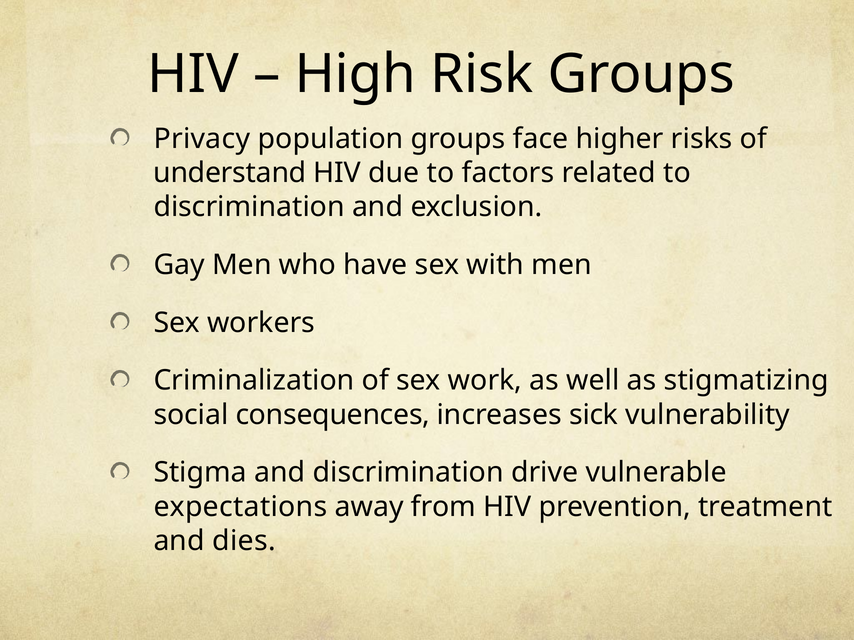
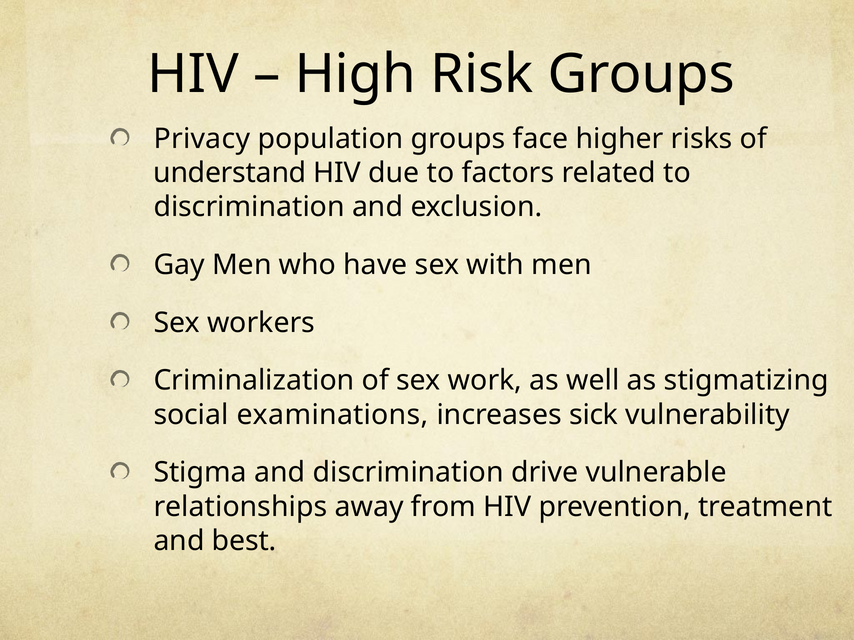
consequences: consequences -> examinations (333, 415)
expectations: expectations -> relationships (240, 507)
dies: dies -> best (244, 541)
